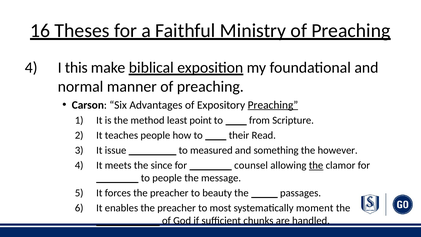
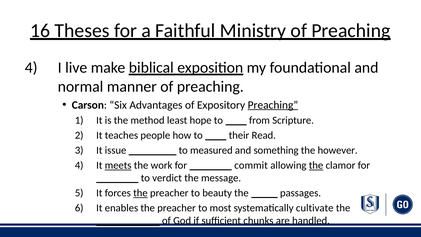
this: this -> live (76, 68)
point: point -> hope (201, 120)
meets underline: none -> present (118, 165)
since: since -> work (162, 165)
counsel: counsel -> commit (251, 165)
to people: people -> verdict (167, 178)
the underline: none -> present (140, 193)
moment: moment -> cultivate (315, 208)
